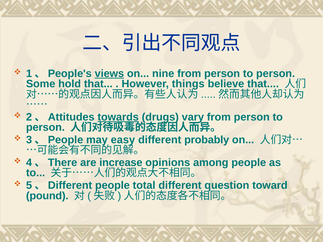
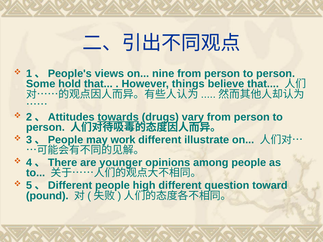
views underline: present -> none (109, 74)
easy: easy -> work (123, 140)
probably: probably -> illustrate (207, 140)
increase: increase -> younger (121, 163)
total: total -> high (144, 186)
